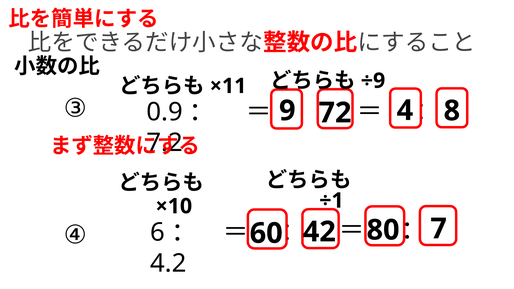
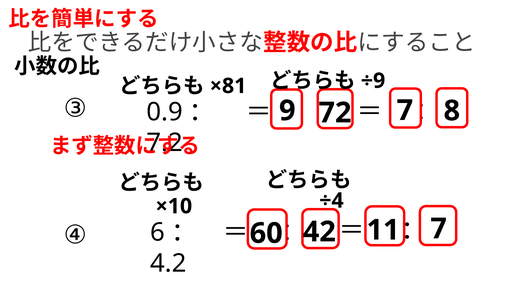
×11: ×11 -> ×81 (228, 86)
72 4: 4 -> 7 (405, 110)
÷1: ÷1 -> ÷4 (331, 201)
80: 80 -> 11 (383, 230)
